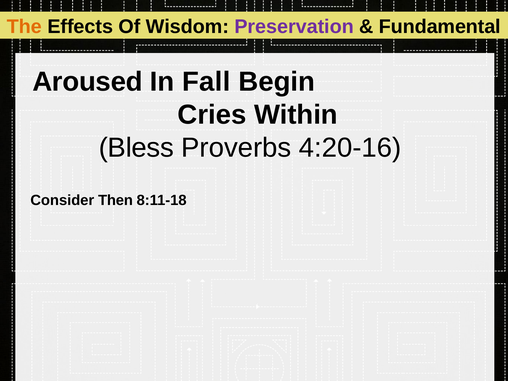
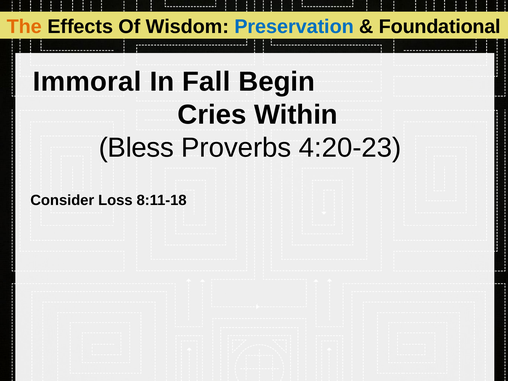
Preservation colour: purple -> blue (294, 26)
Fundamental: Fundamental -> Foundational (440, 26)
Aroused: Aroused -> Immoral (87, 82)
4:20-16: 4:20-16 -> 4:20-23 (350, 148)
Then: Then -> Loss (115, 200)
